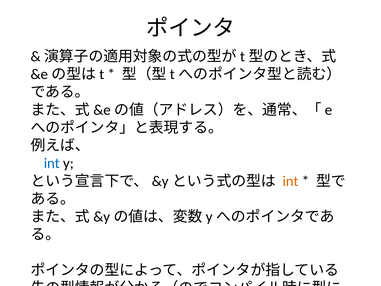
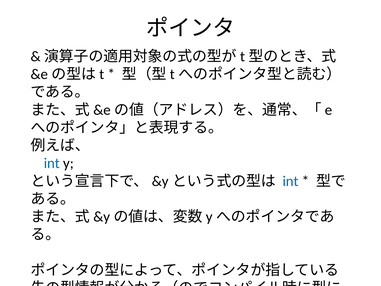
int colour: orange -> blue (291, 181)
